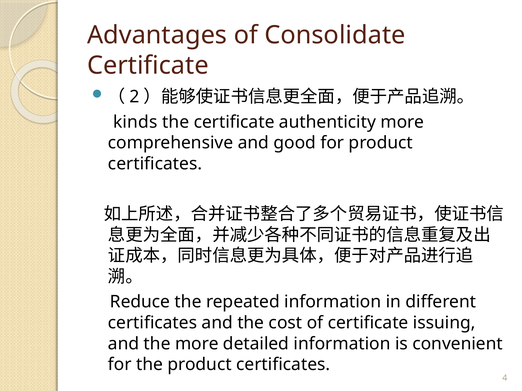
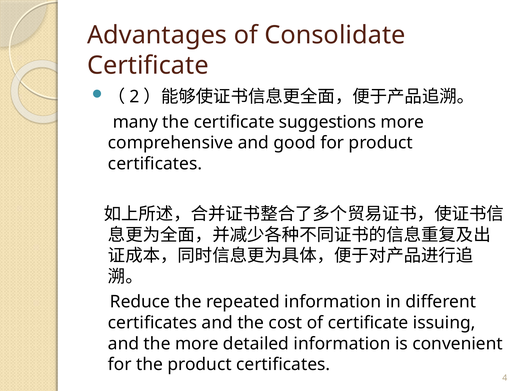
kinds: kinds -> many (135, 122)
authenticity: authenticity -> suggestions (328, 122)
